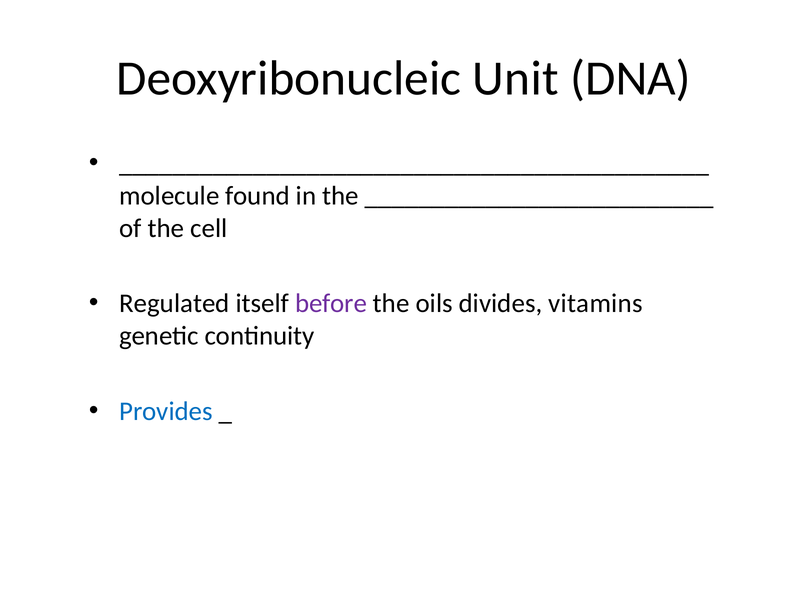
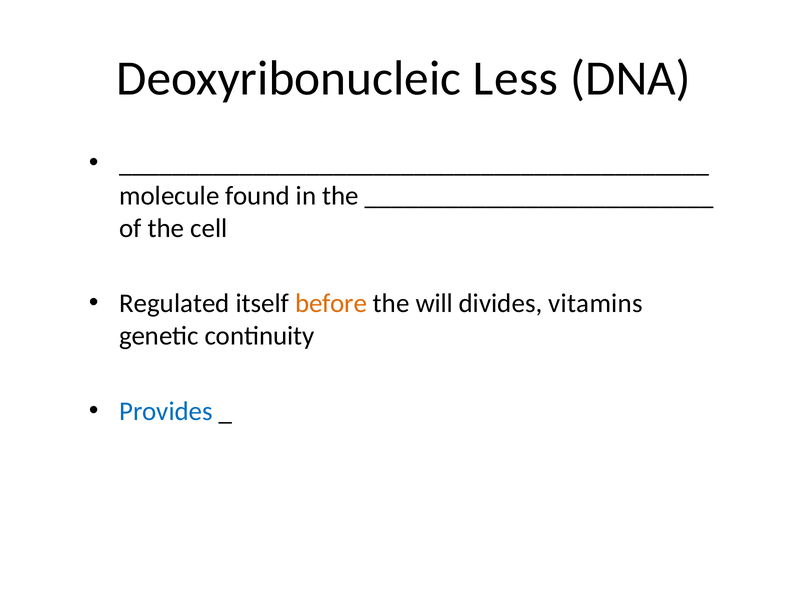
Unit: Unit -> Less (515, 78)
before colour: purple -> orange (331, 304)
oils: oils -> will (434, 304)
